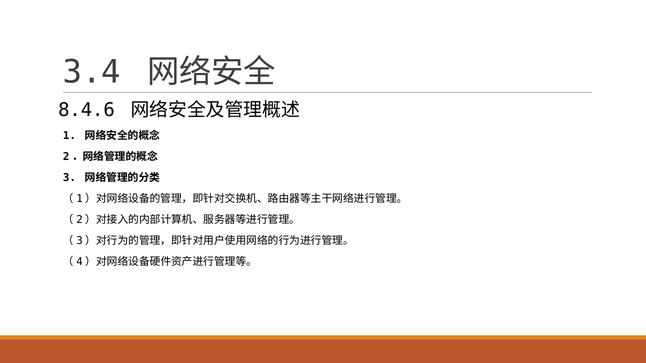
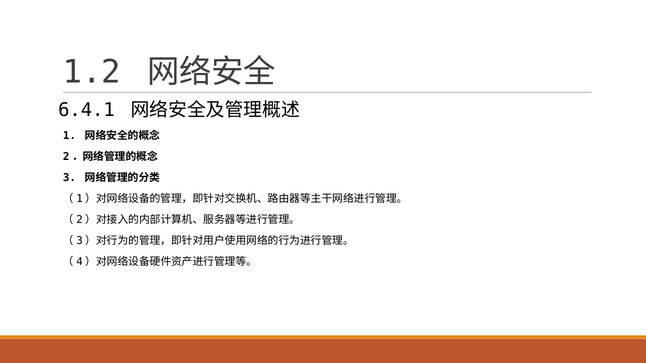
3.4: 3.4 -> 1.2 (92, 72)
8.4.6: 8.4.6 -> 6.4.1 (86, 110)
